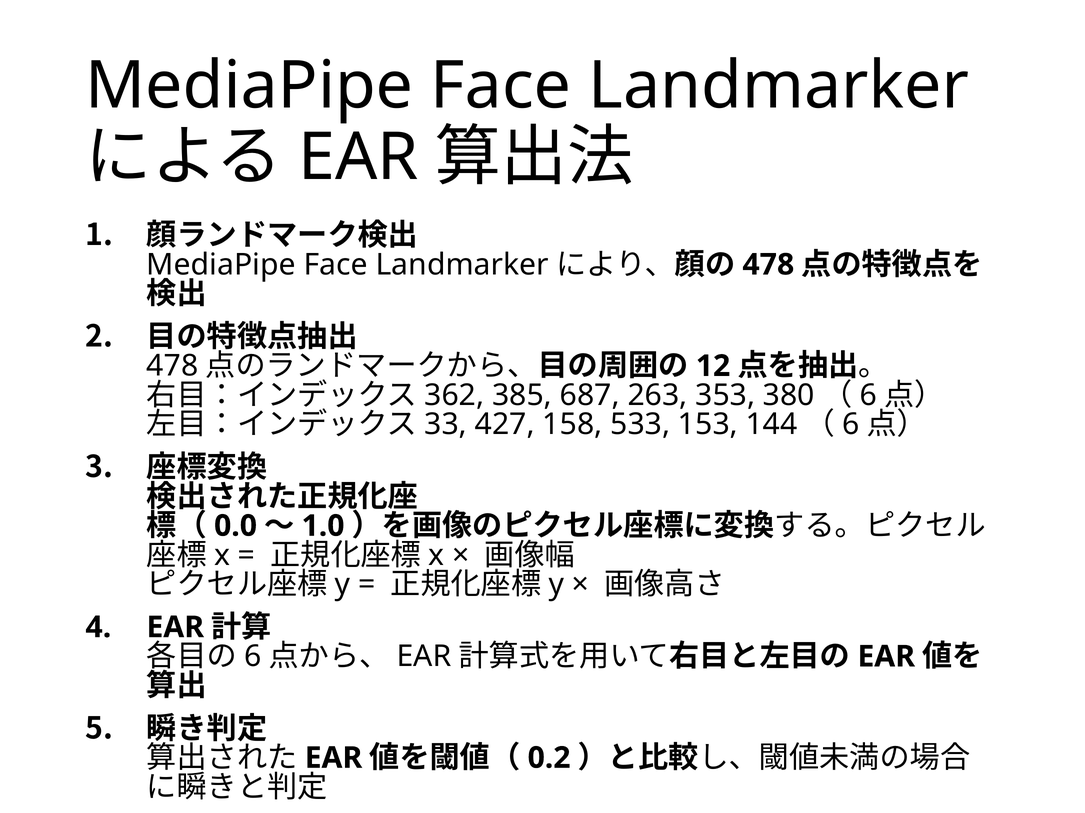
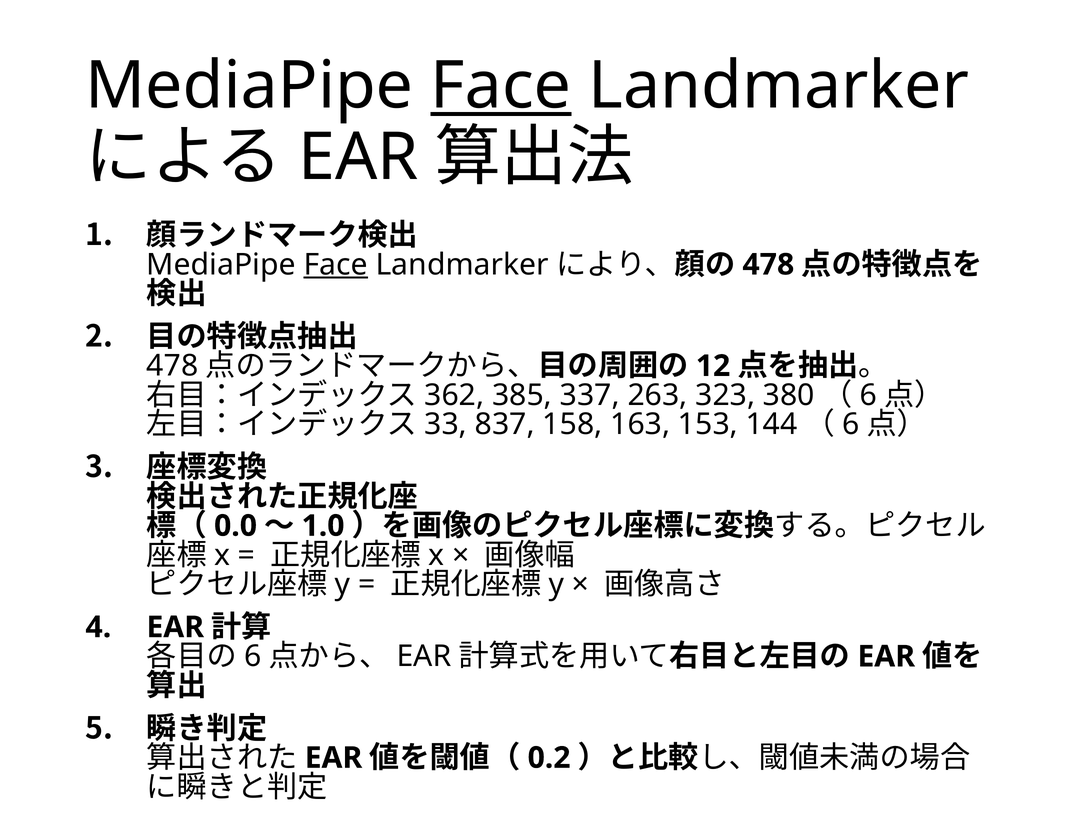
Face underline: none -> present (501, 86)
Face underline: none -> present (336, 265)
687: 687 -> 337 (590, 396)
353: 353 -> 323 (725, 396)
427: 427 -> 837 (505, 425)
533: 533 -> 163 (640, 425)
